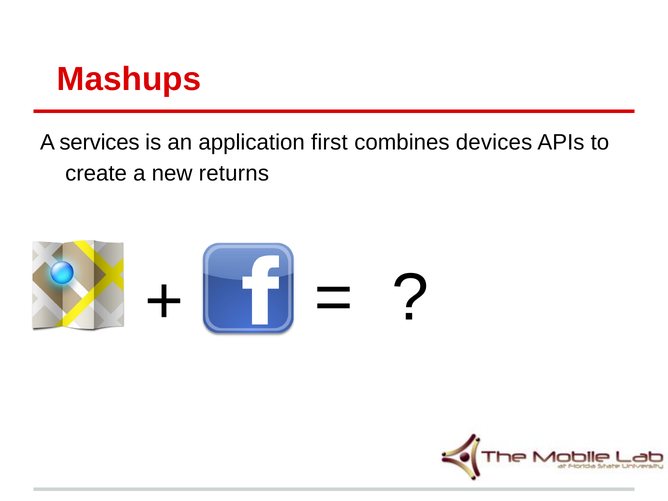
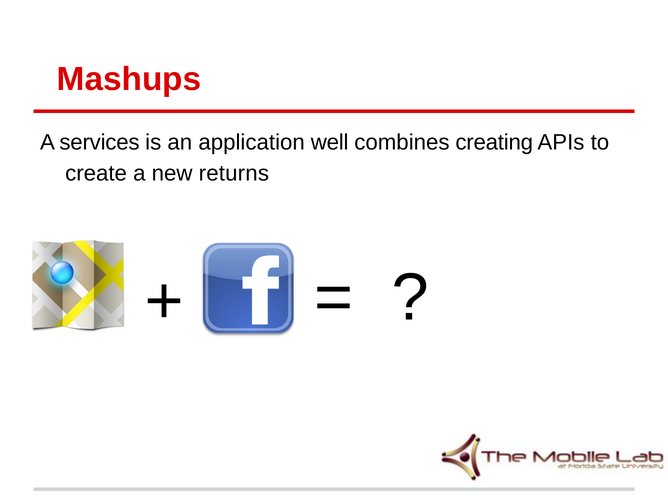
first: first -> well (330, 143)
devices: devices -> creating (494, 143)
